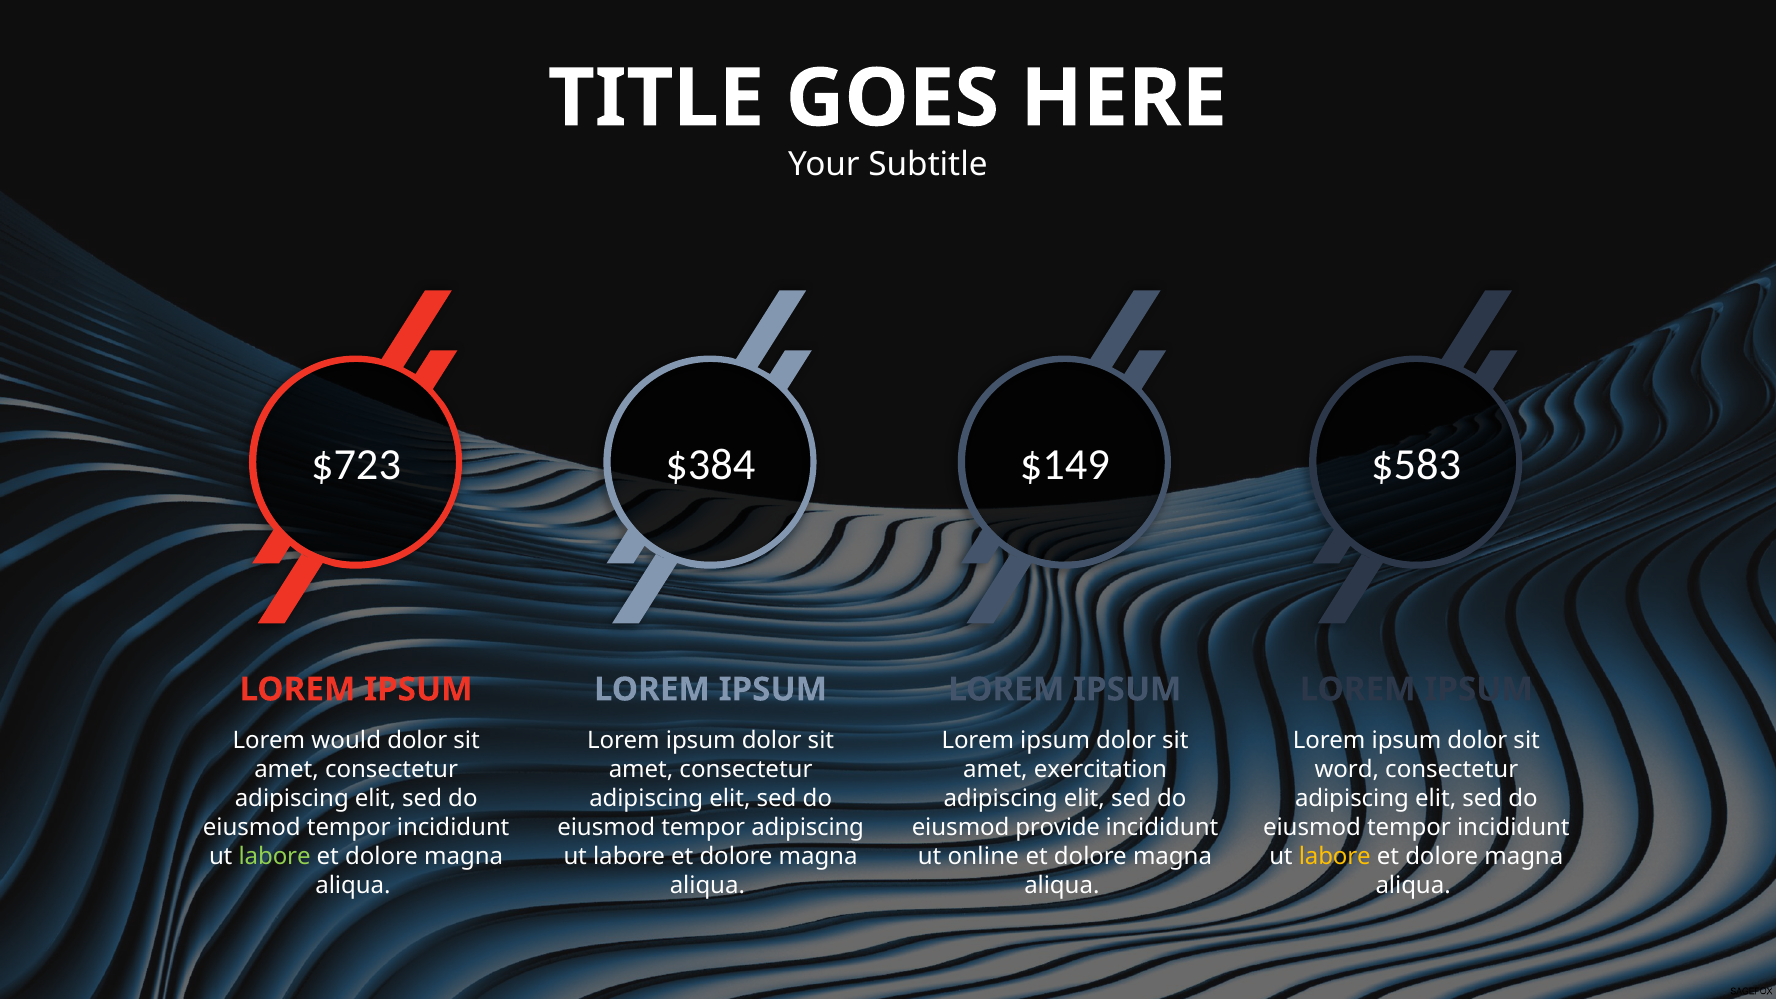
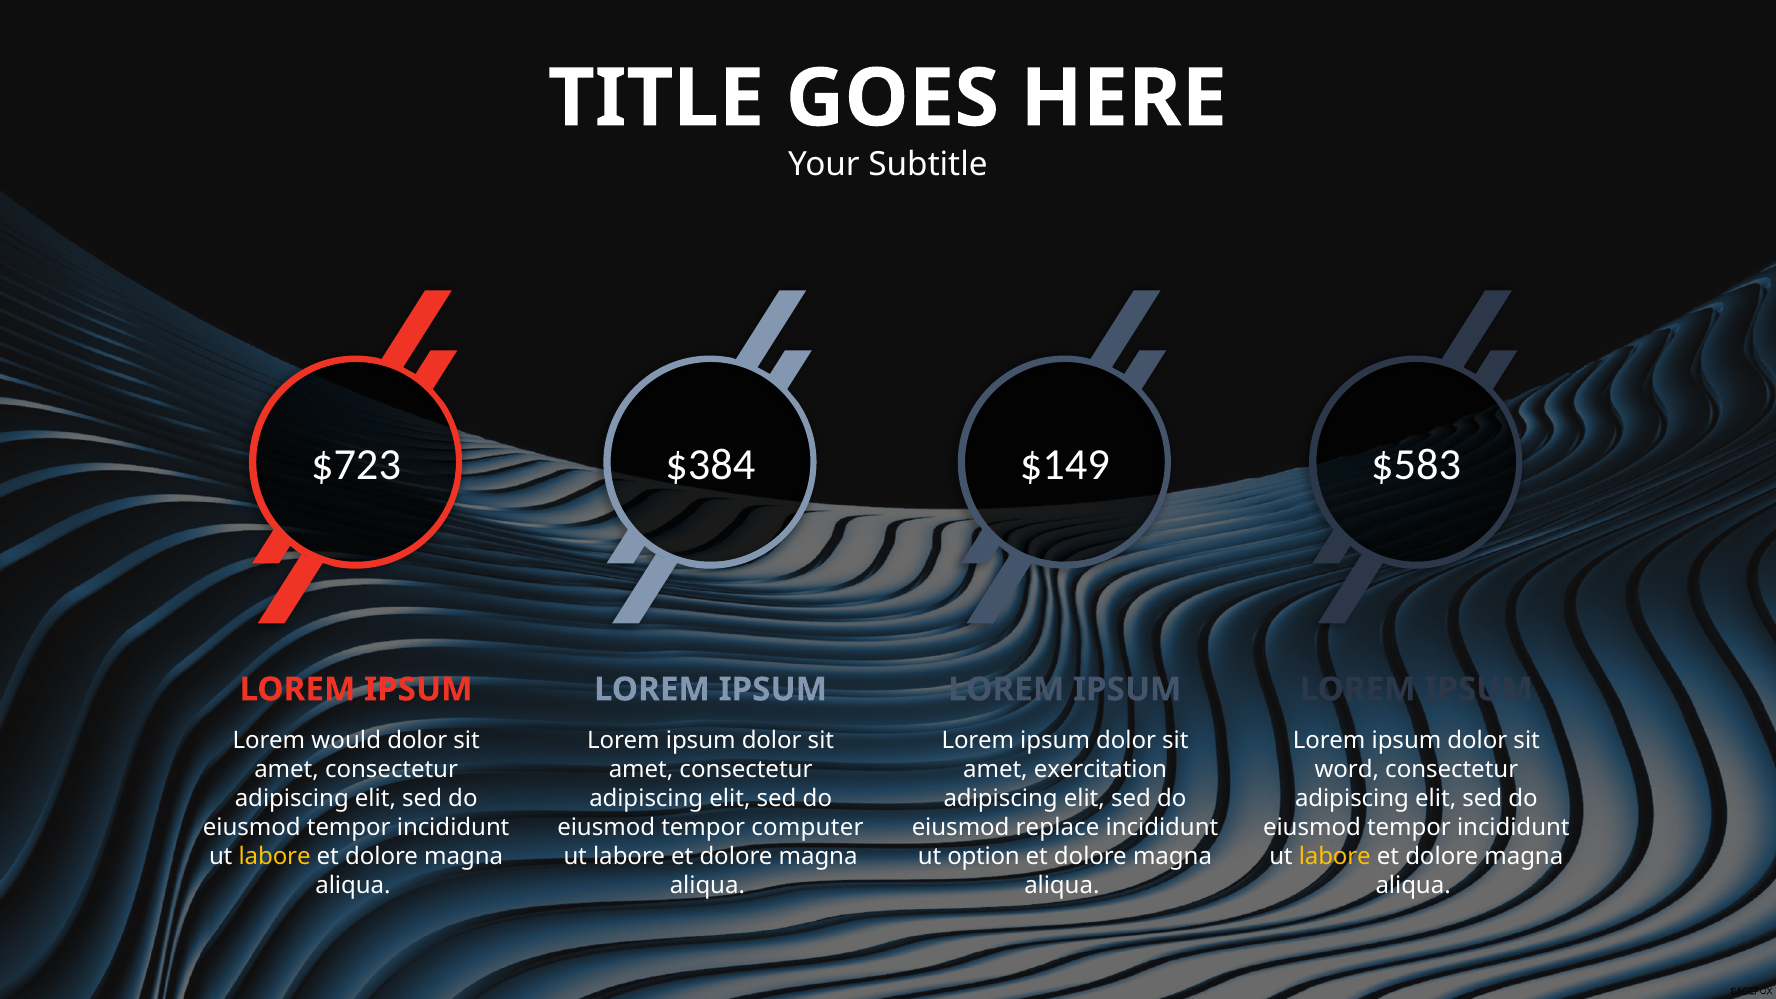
tempor adipiscing: adipiscing -> computer (807, 828)
provide: provide -> replace (1058, 828)
labore colour: light green -> yellow (275, 857)
online: online -> option (984, 857)
